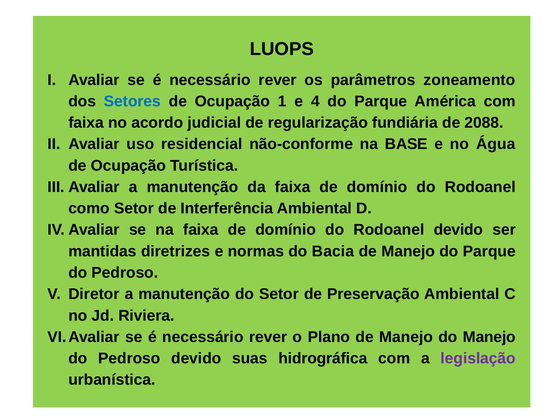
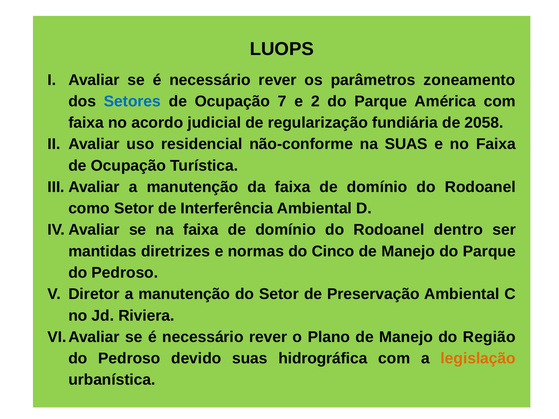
1: 1 -> 7 (282, 101)
4: 4 -> 2 (315, 101)
2088: 2088 -> 2058 (484, 123)
na BASE: BASE -> SUAS (406, 144)
no Água: Água -> Faixa (496, 144)
Rodoanel devido: devido -> dentro (458, 230)
Bacia: Bacia -> Cinco (333, 251)
do Manejo: Manejo -> Região (489, 337)
legislação colour: purple -> orange (478, 359)
